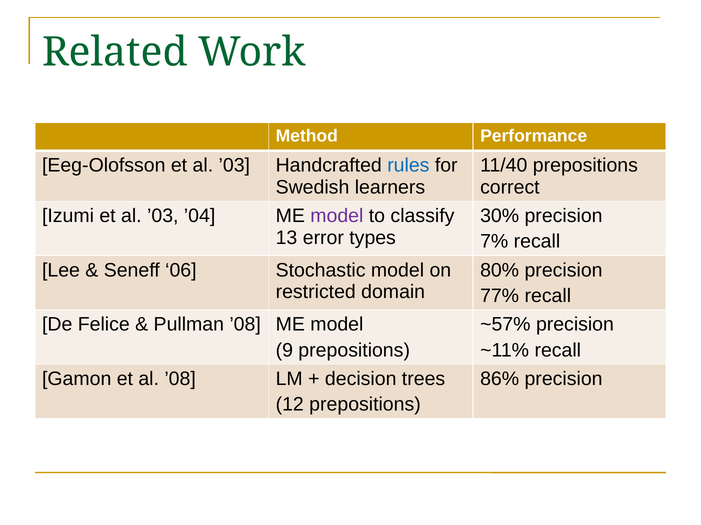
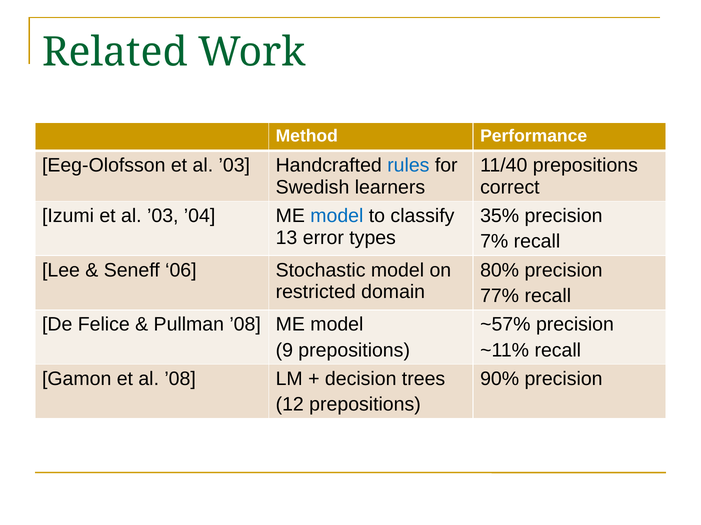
model colour: purple -> blue (337, 216)
30%: 30% -> 35% (500, 216)
86%: 86% -> 90% (500, 379)
